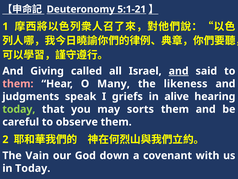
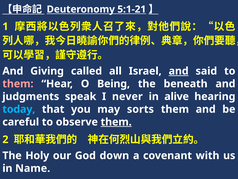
Many: Many -> Being (114, 84)
likeness: likeness -> beneath (186, 84)
griefs: griefs -> never (127, 96)
today colour: light green -> light blue (19, 109)
them underline: none -> present (116, 122)
Vain: Vain -> Holy (37, 155)
in Today: Today -> Name (33, 168)
